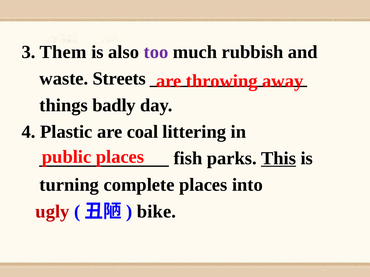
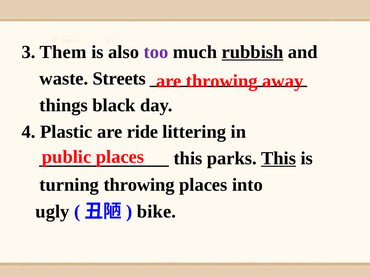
rubbish underline: none -> present (253, 52)
badly: badly -> black (114, 105)
coal: coal -> ride (143, 132)
fish: fish -> this (188, 159)
turning complete: complete -> throwing (139, 185)
ugly colour: red -> black (52, 212)
